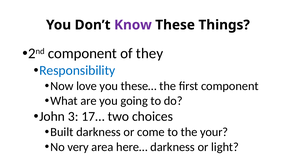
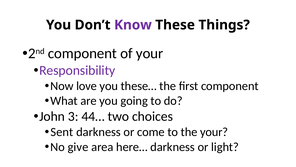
of they: they -> your (150, 53)
Responsibility colour: blue -> purple (77, 70)
17…: 17… -> 44… (93, 116)
Built: Built -> Sent (62, 132)
very: very -> give (78, 147)
